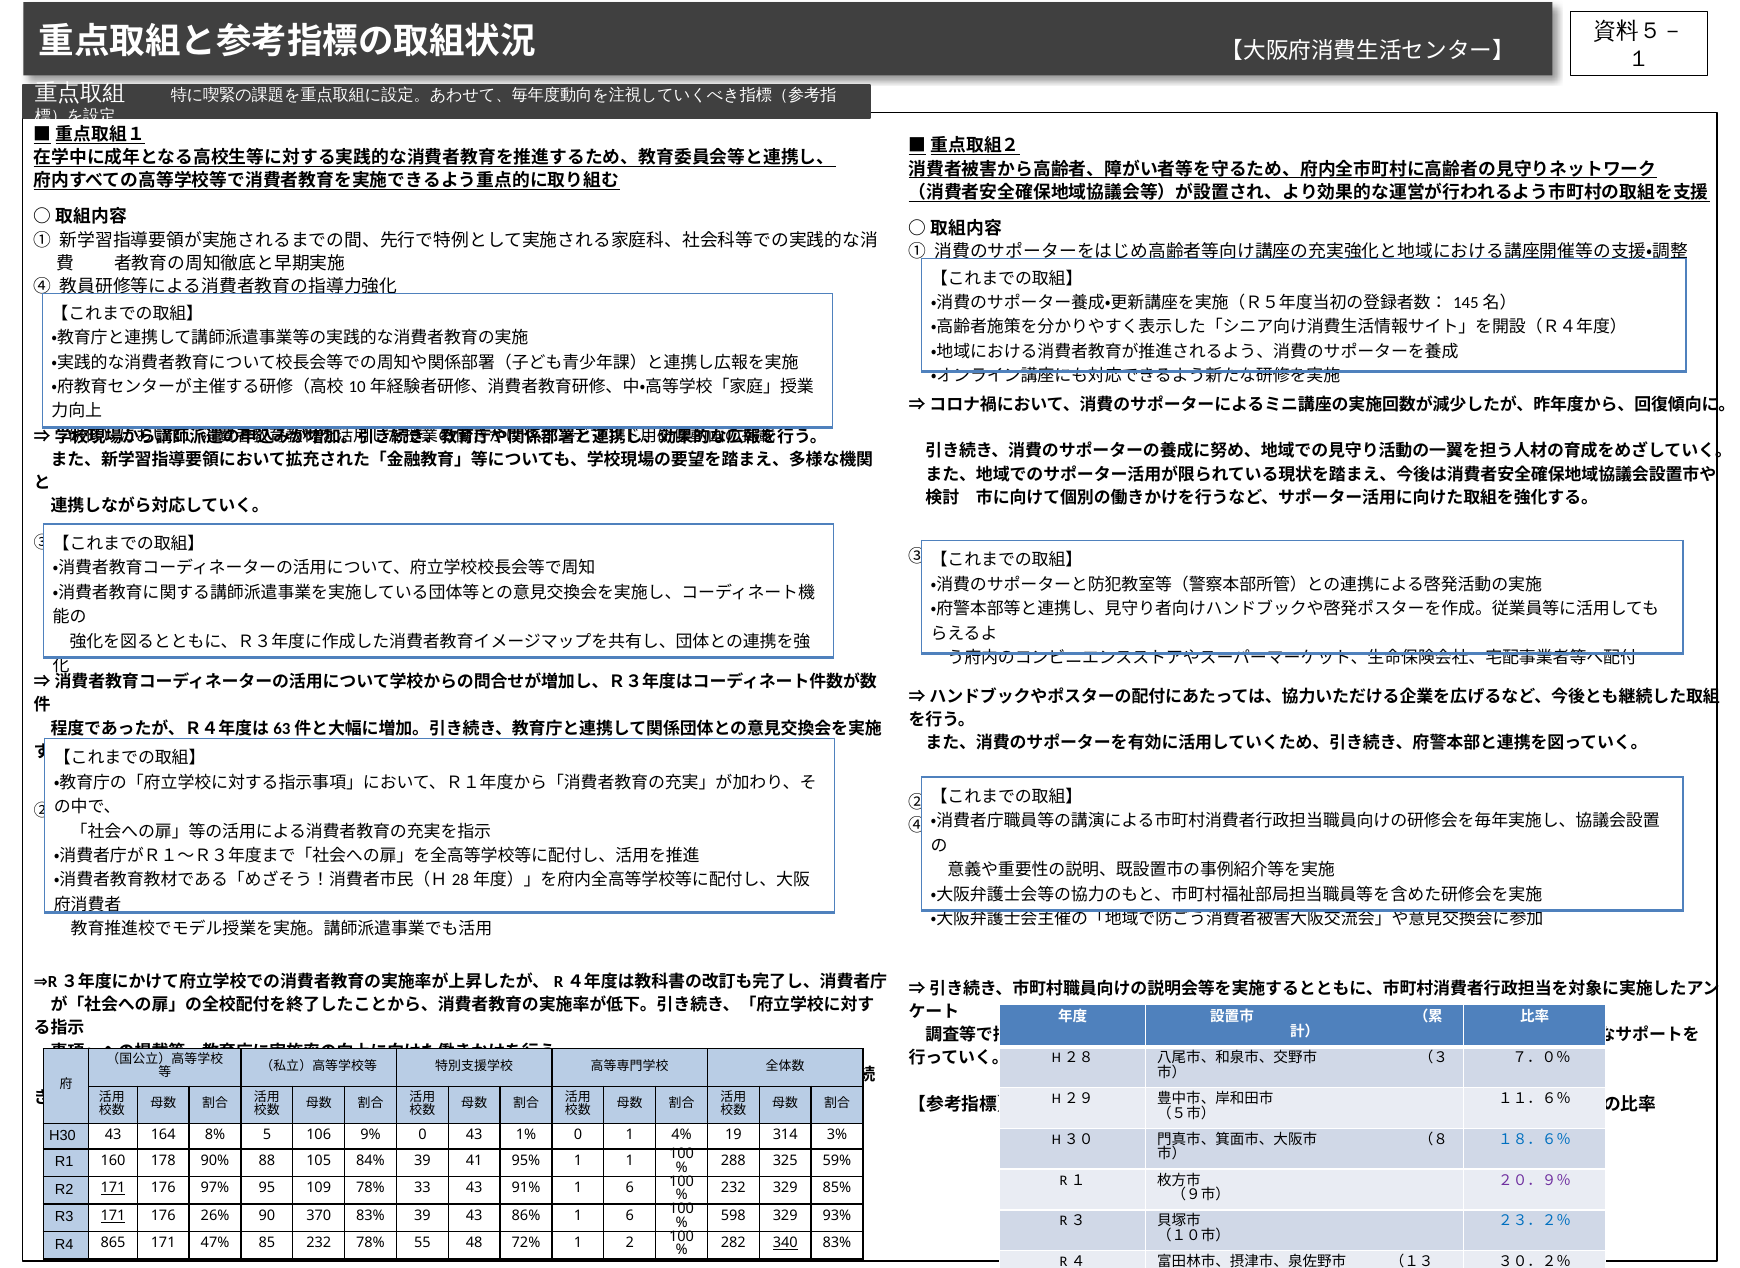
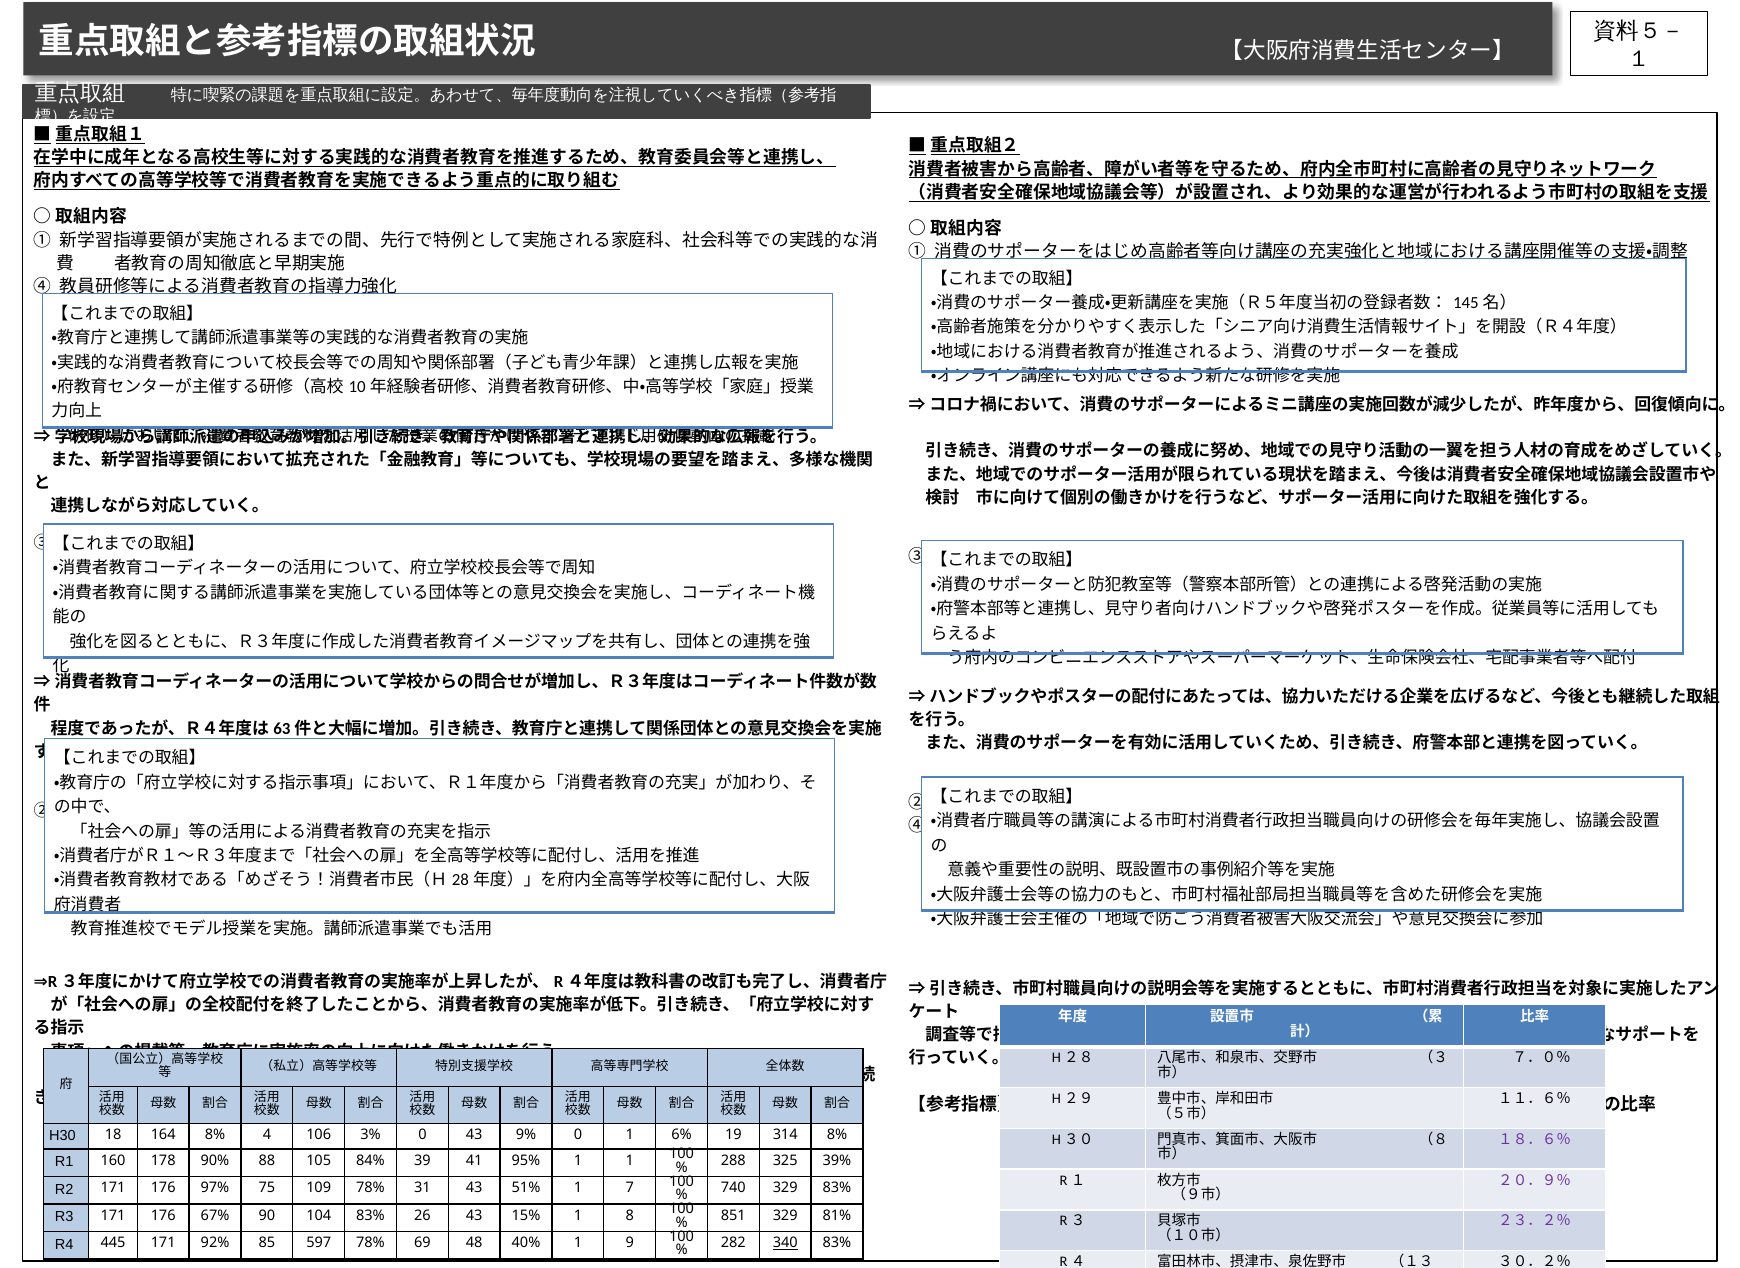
H30 43: 43 -> 18 (113, 1135)
5: 5 -> 4 (267, 1135)
9%: 9% -> 3% (371, 1135)
1%: 1% -> 9% (526, 1135)
4%: 4% -> 6% (682, 1135)
314 3%: 3% -> 8% (837, 1135)
１８．６％ colour: blue -> purple (1535, 1140)
59%: 59% -> 39% (837, 1161)
171 underline: present -> none (113, 1189)
95: 95 -> 75 (267, 1189)
33: 33 -> 31 (422, 1189)
91%: 91% -> 51% (526, 1189)
6: 6 -> 7 (630, 1189)
232: 232 -> 740 (733, 1189)
329 85%: 85% -> 83% (837, 1189)
171 underline: present -> none (113, 1216)
26%: 26% -> 67% (215, 1216)
370: 370 -> 104 (319, 1216)
83% 39: 39 -> 26 (422, 1216)
86%: 86% -> 15% (526, 1216)
6: 6 -> 8 (630, 1216)
２３．２％ colour: blue -> purple (1535, 1222)
598: 598 -> 851 (733, 1216)
93%: 93% -> 81% (837, 1216)
865: 865 -> 445 (113, 1244)
47%: 47% -> 92% (215, 1244)
85 232: 232 -> 597 (319, 1244)
55: 55 -> 69 (422, 1244)
72%: 72% -> 40% (526, 1244)
2: 2 -> 9 (630, 1244)
